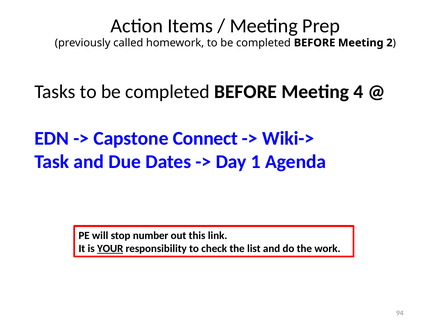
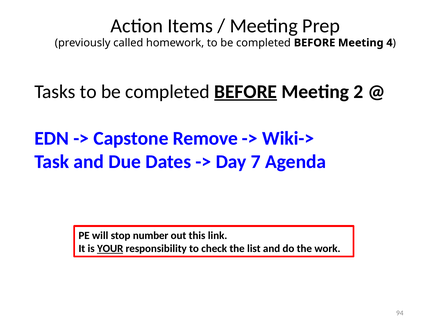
2: 2 -> 4 (389, 43)
BEFORE underline: none -> present (246, 92)
4: 4 -> 2 (358, 92)
Connect: Connect -> Remove (205, 139)
1: 1 -> 7 (256, 162)
